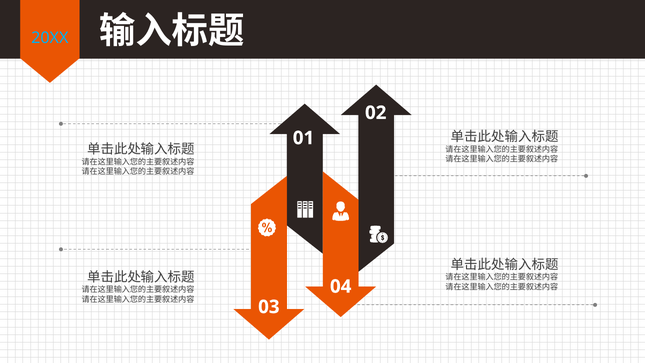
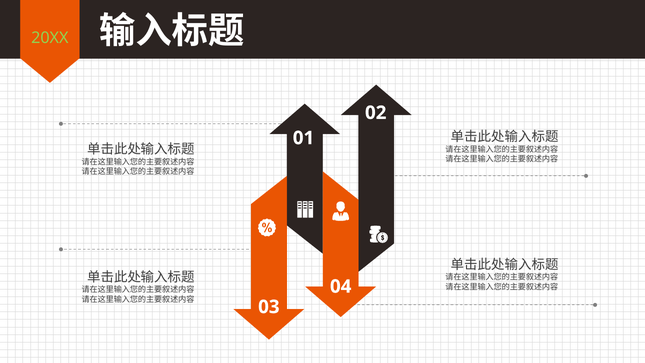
20XX colour: light blue -> light green (50, 38)
